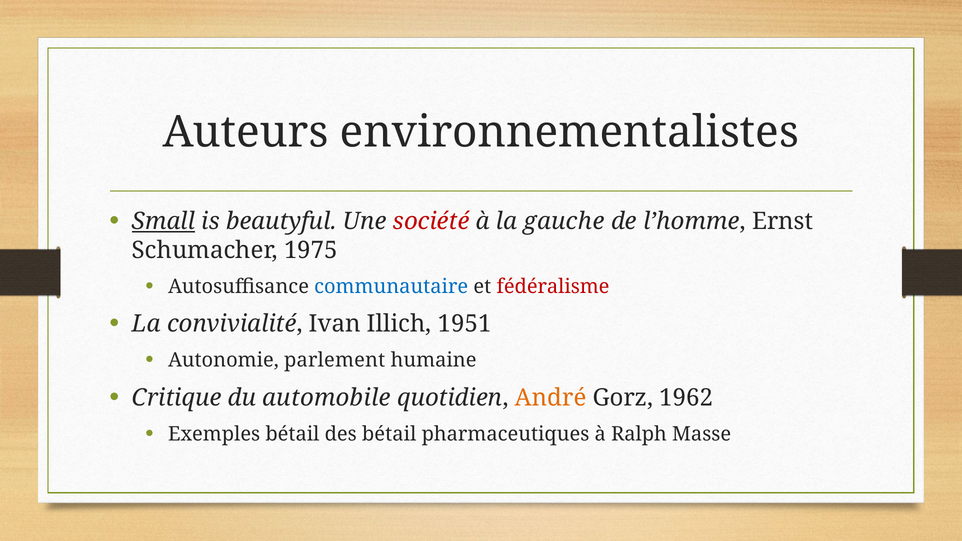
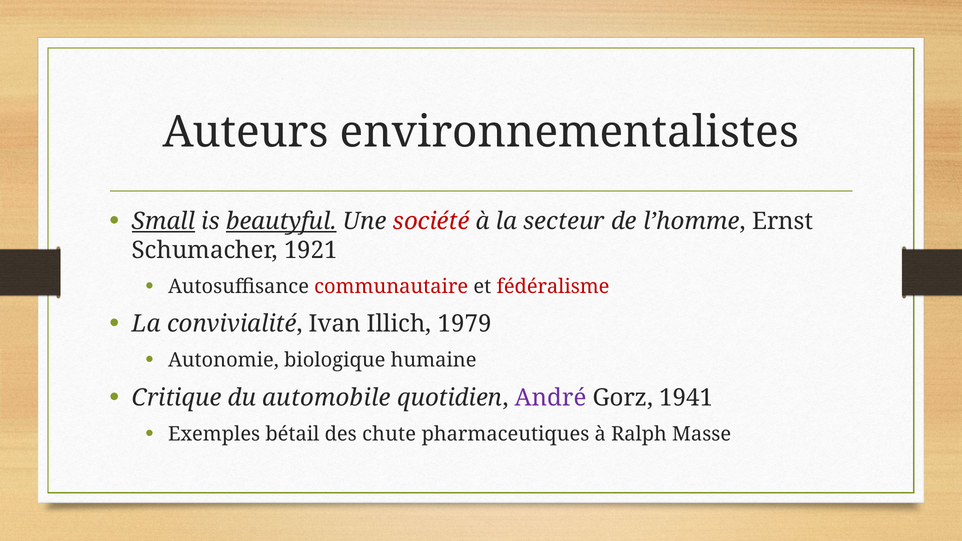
beautyful underline: none -> present (281, 221)
gauche: gauche -> secteur (564, 221)
1975: 1975 -> 1921 (311, 250)
communautaire colour: blue -> red (391, 287)
1951: 1951 -> 1979 (465, 324)
parlement: parlement -> biologique (335, 360)
André colour: orange -> purple (551, 398)
1962: 1962 -> 1941 (686, 398)
des bétail: bétail -> chute (389, 434)
